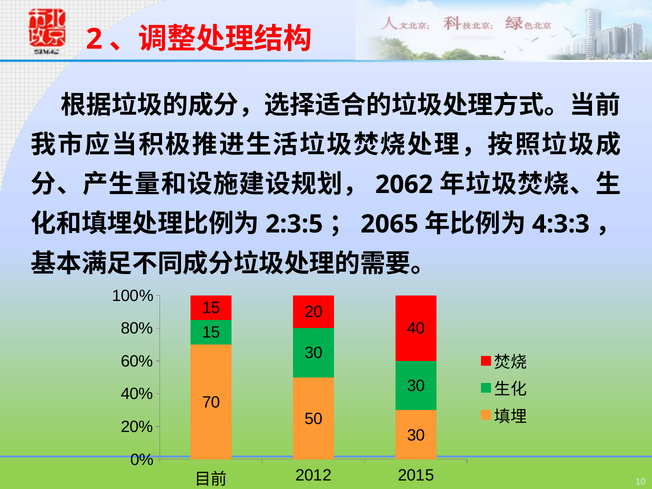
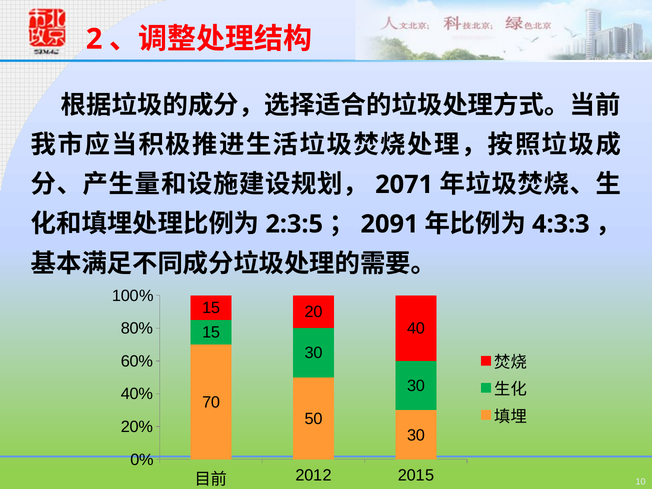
2062: 2062 -> 2071 (404, 185)
2065: 2065 -> 2091 (390, 224)
